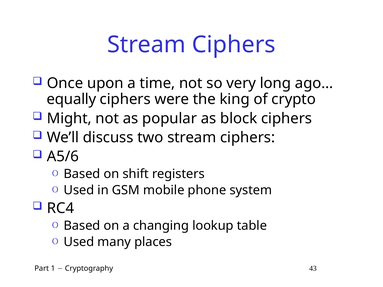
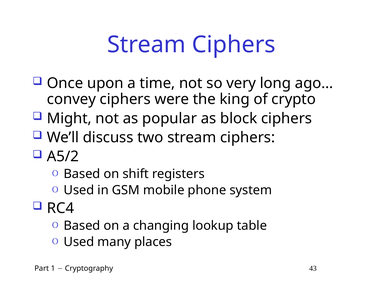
equally: equally -> convey (71, 99)
A5/6: A5/6 -> A5/2 (63, 157)
